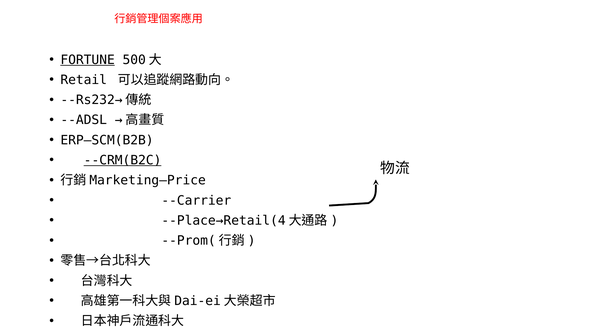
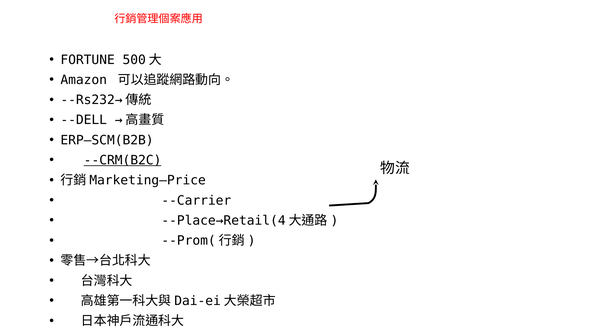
FORTUNE underline: present -> none (88, 60)
Retail: Retail -> Amazon (84, 80)
--ADSL: --ADSL -> --DELL (84, 120)
